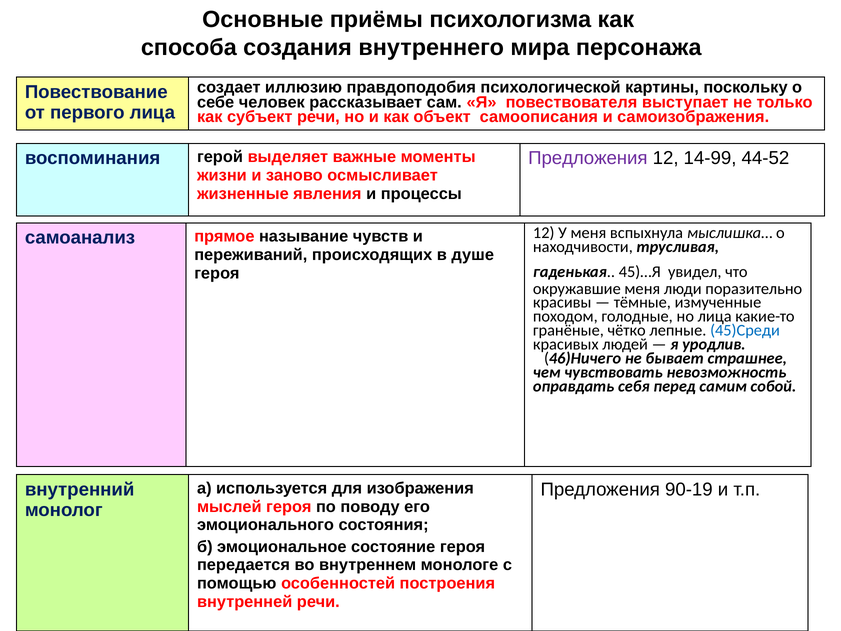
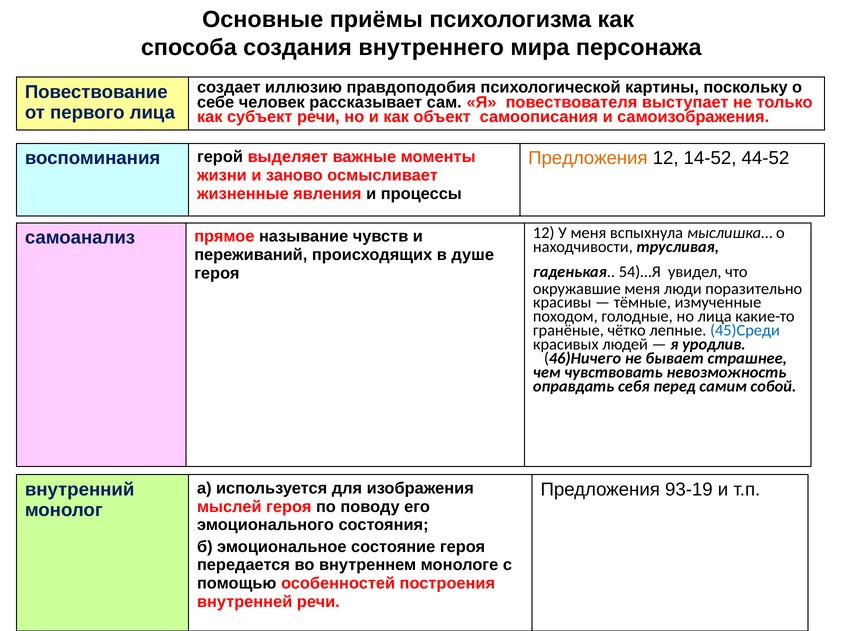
Предложения colour: purple -> orange (588, 158)
14-99: 14-99 -> 14-52 (710, 158)
45)…Я: 45)…Я -> 54)…Я (640, 272)
90-19: 90-19 -> 93-19 (689, 489)
